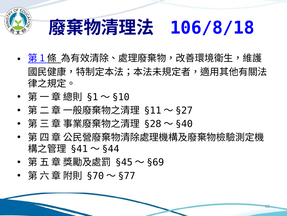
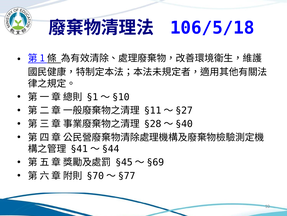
106/8/18: 106/8/18 -> 106/5/18 (212, 28)
